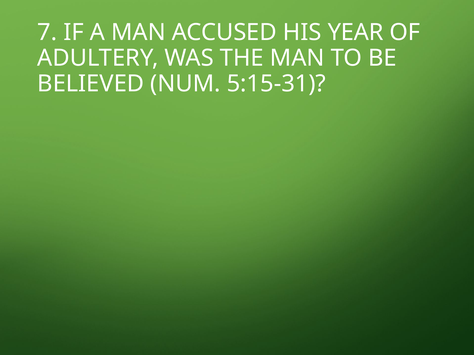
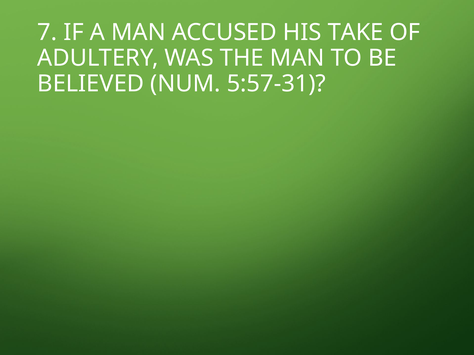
YEAR: YEAR -> TAKE (356, 33)
5:15-31: 5:15-31 -> 5:57-31 (276, 84)
